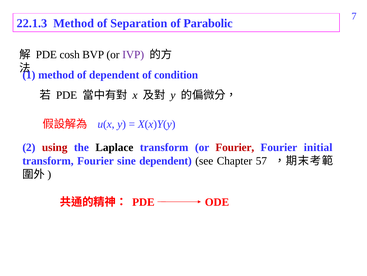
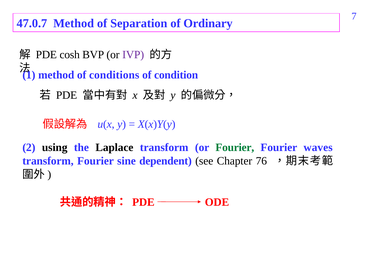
22.1.3: 22.1.3 -> 47.0.7 (32, 23)
Parabolic: Parabolic -> Ordinary (208, 23)
of dependent: dependent -> conditions (114, 75)
using colour: red -> black (55, 147)
Fourier colour: red -> green (235, 147)
initial: initial -> waves (318, 147)
57: 57 -> 76 (261, 160)
